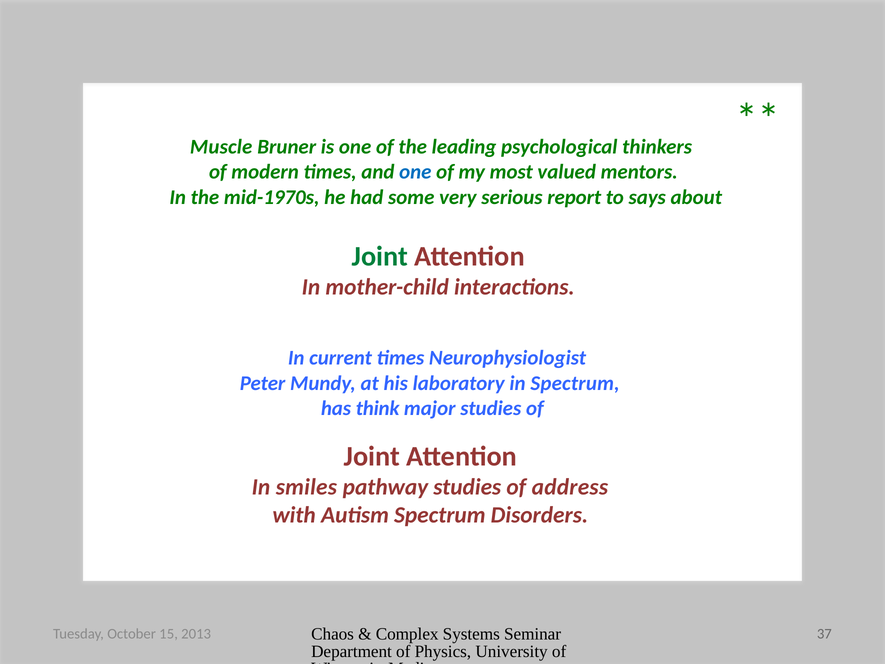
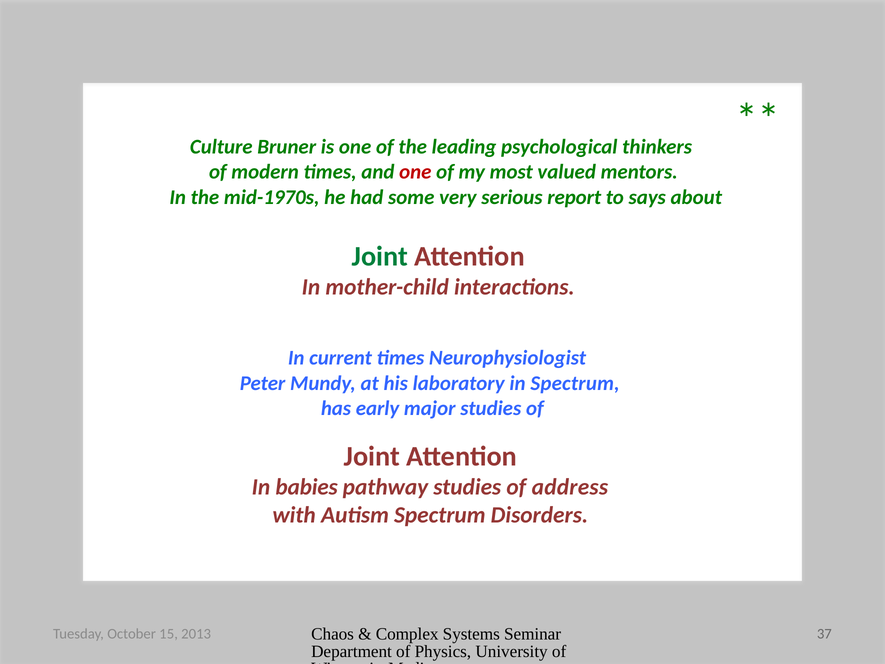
Muscle: Muscle -> Culture (221, 147)
one colour: blue -> red (415, 172)
think: think -> early (378, 408)
smiles: smiles -> babies (307, 487)
